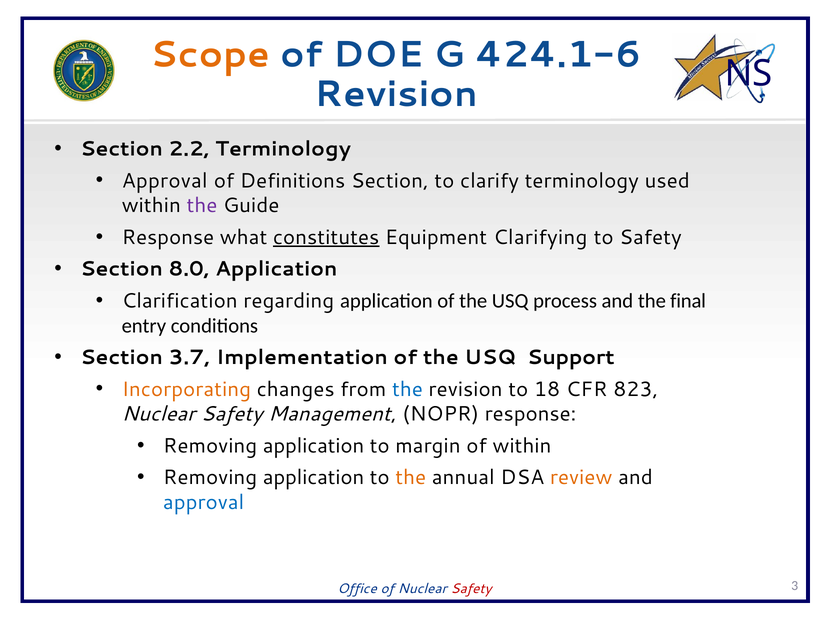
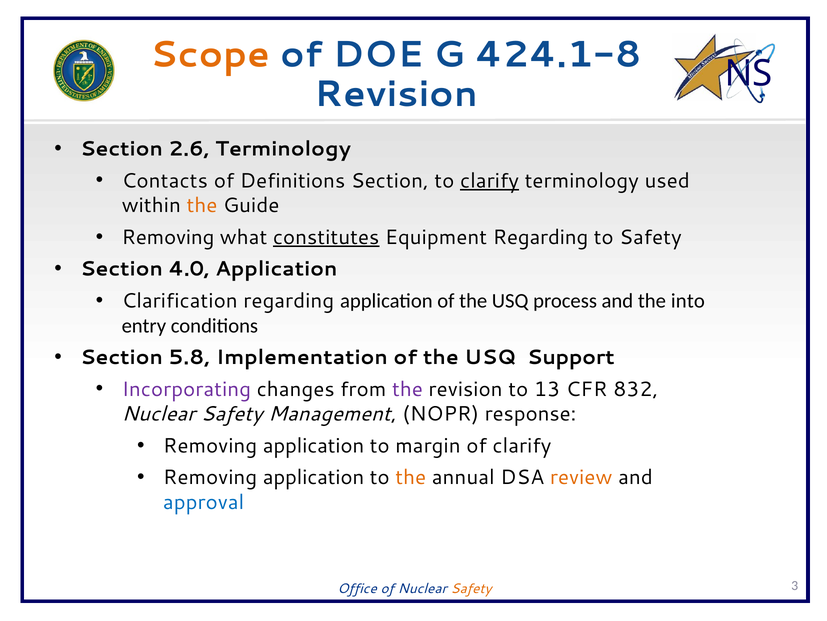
424.1-6: 424.1-6 -> 424.1-8 (558, 54)
2.2: 2.2 -> 2.6 (189, 149)
Approval: Approval -> Contacts (165, 181)
clarify underline: none -> present (490, 181)
the colour: purple -> orange (202, 205)
Response: Response -> Removing (168, 237)
Equipment Clarifying: Clarifying -> Regarding (540, 237)
8.0: 8.0 -> 4.0 (189, 269)
final: final -> into (688, 301)
3.7: 3.7 -> 5.8 (189, 357)
Incorporating colour: orange -> purple (186, 389)
the colour: blue -> purple (407, 389)
18: 18 -> 13 (547, 389)
823: 823 -> 832 (636, 389)
of within: within -> clarify (522, 445)
Safety colour: red -> orange (471, 588)
